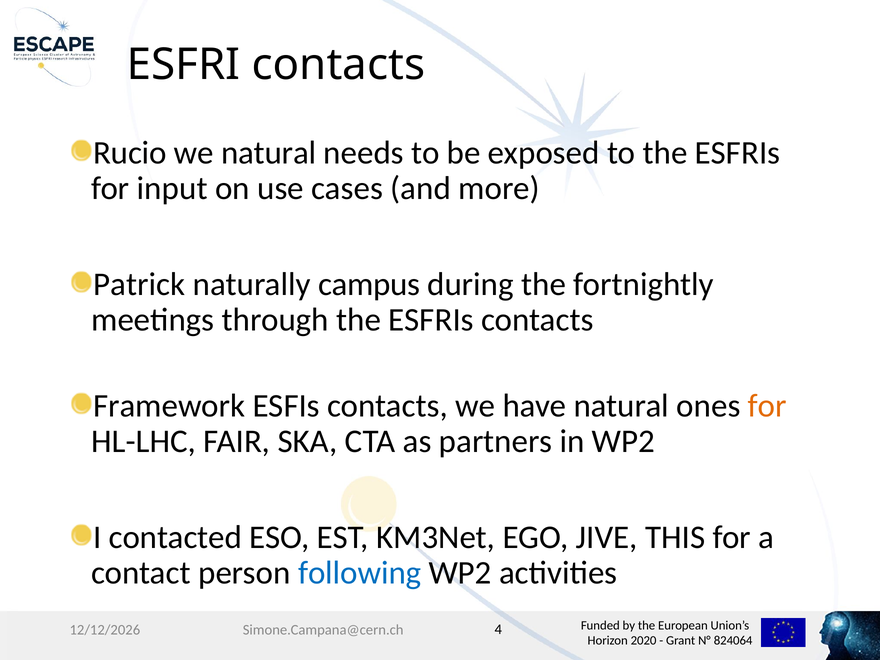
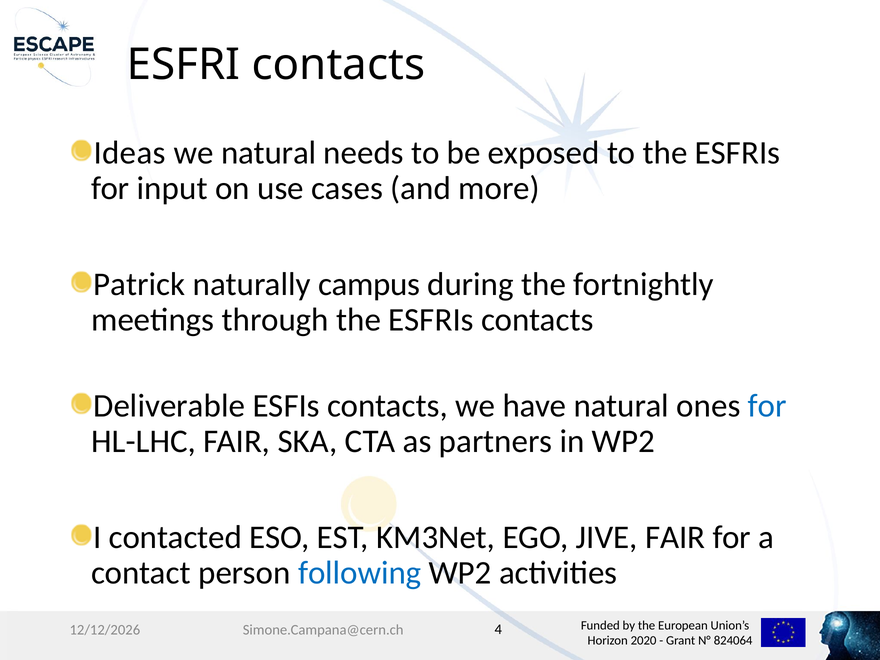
Rucio: Rucio -> Ideas (130, 153)
Framework: Framework -> Deliverable (169, 406)
for colour: orange -> blue (767, 406)
JIVE THIS: THIS -> FAIR (675, 537)
